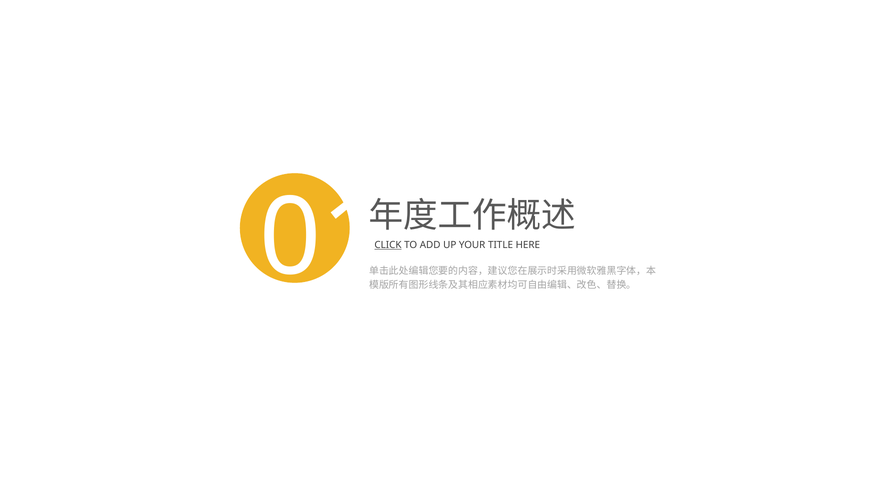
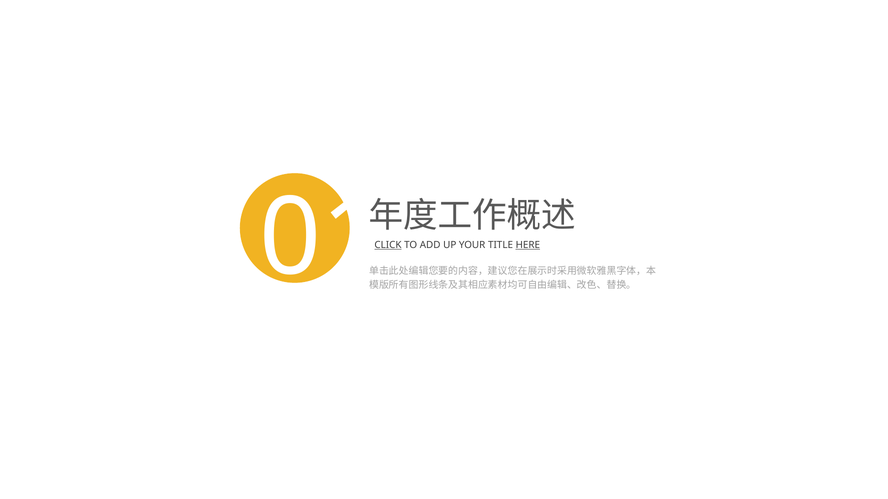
HERE underline: none -> present (528, 245)
